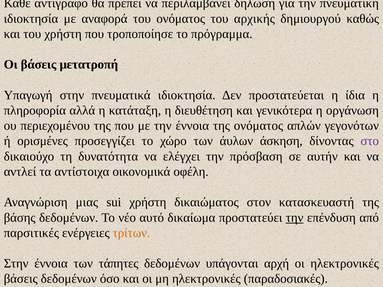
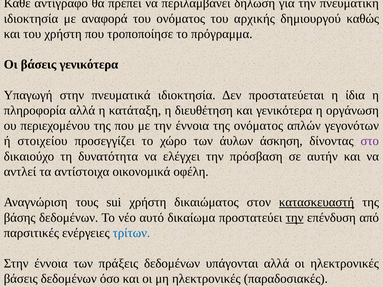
βάσεις μετατροπή: μετατροπή -> γενικότερα (89, 65)
ορισμένες: ορισμένες -> στοιχείου (42, 141)
μιας: μιας -> τους (87, 202)
κατασκευαστή underline: none -> present (317, 202)
τρίτων colour: orange -> blue (131, 233)
τάπητες: τάπητες -> πράξεις (118, 264)
υπάγονται αρχή: αρχή -> αλλά (277, 264)
